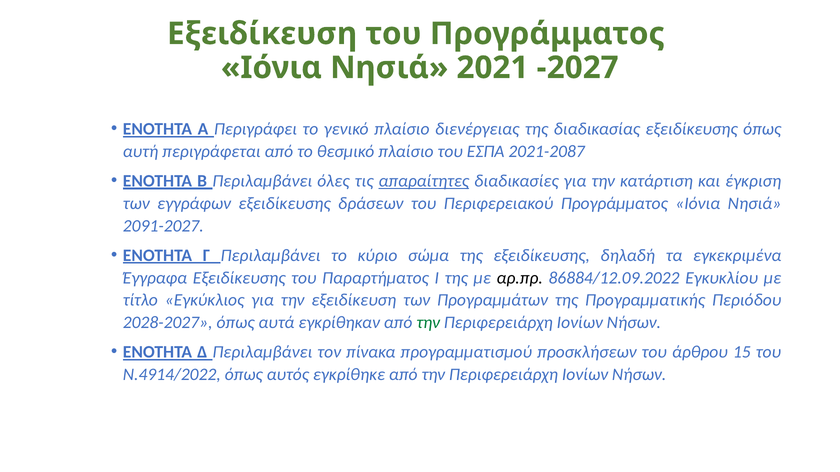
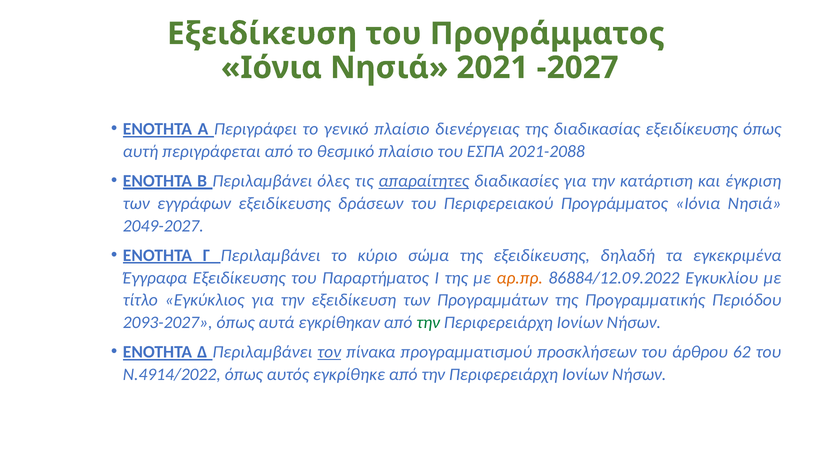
2021-2087: 2021-2087 -> 2021-2088 (547, 152)
2091-2027: 2091-2027 -> 2049-2027 (163, 226)
αρ.πρ colour: black -> orange (520, 278)
2028-2027: 2028-2027 -> 2093-2027 (168, 323)
τον underline: none -> present (329, 352)
15: 15 -> 62 (742, 352)
